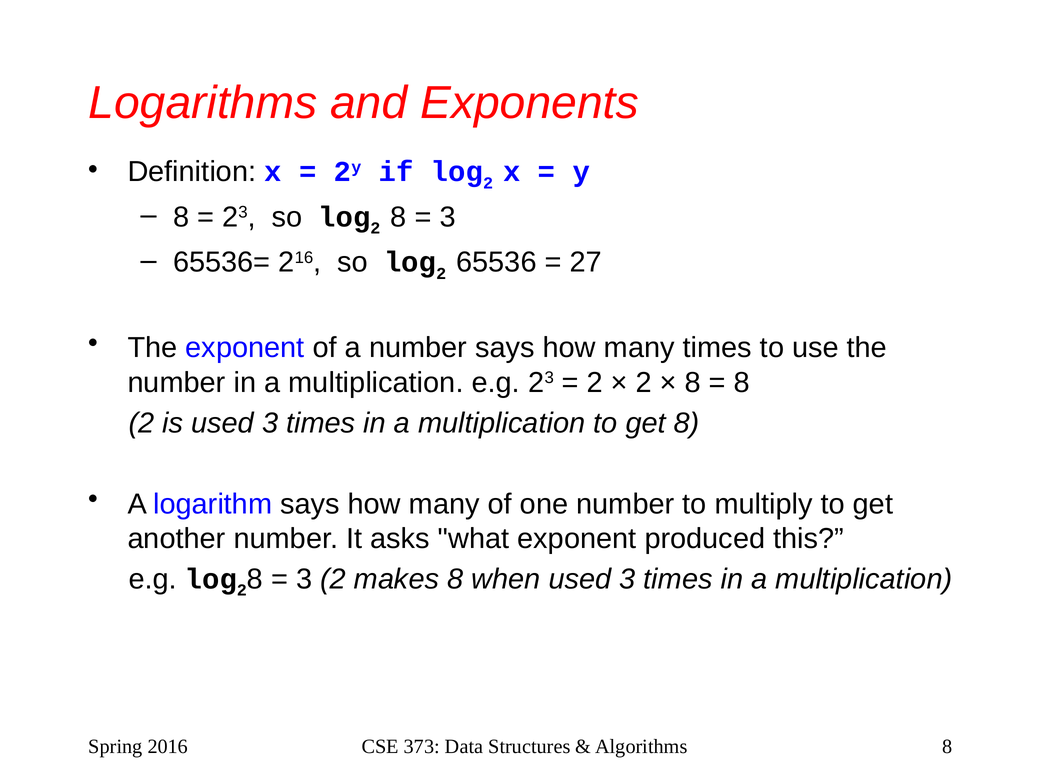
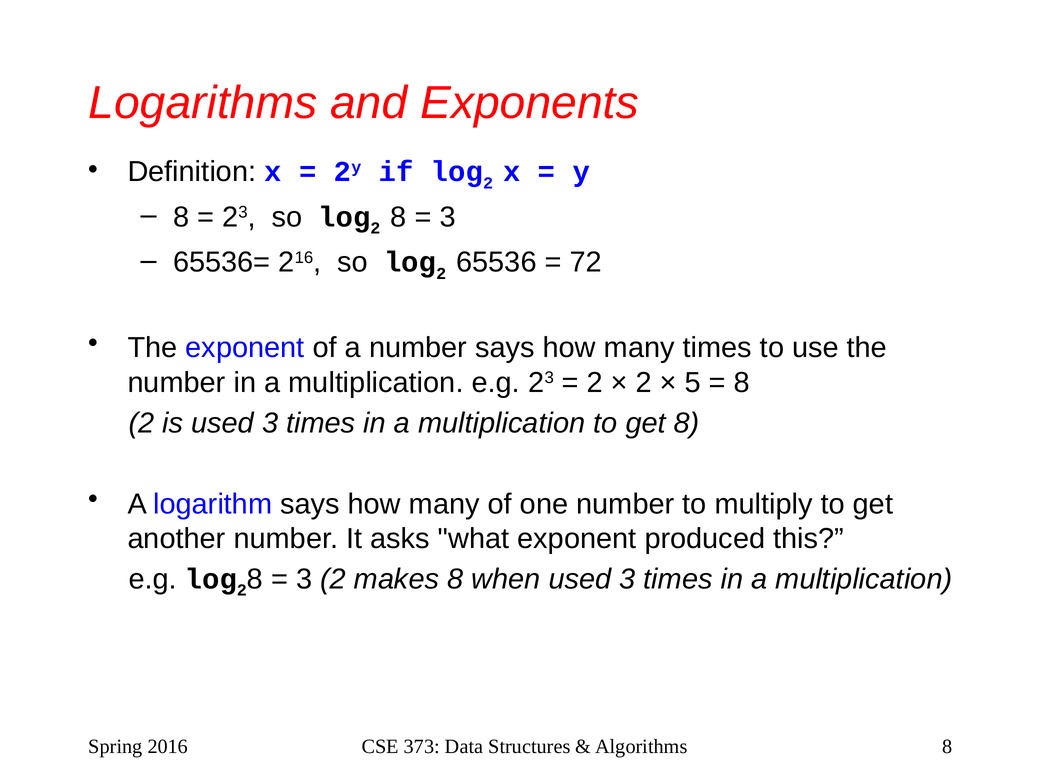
27: 27 -> 72 (586, 263)
8: 8 -> 5 (693, 383)
